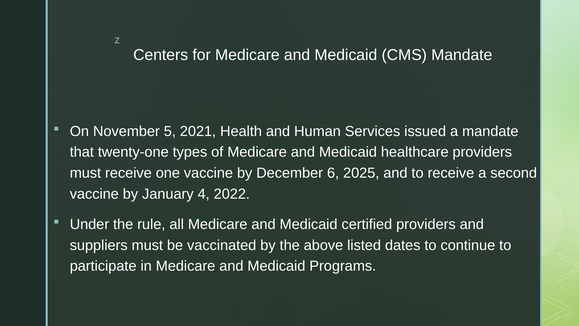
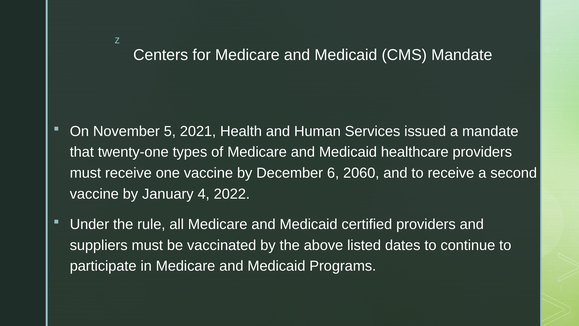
2025: 2025 -> 2060 (361, 173)
